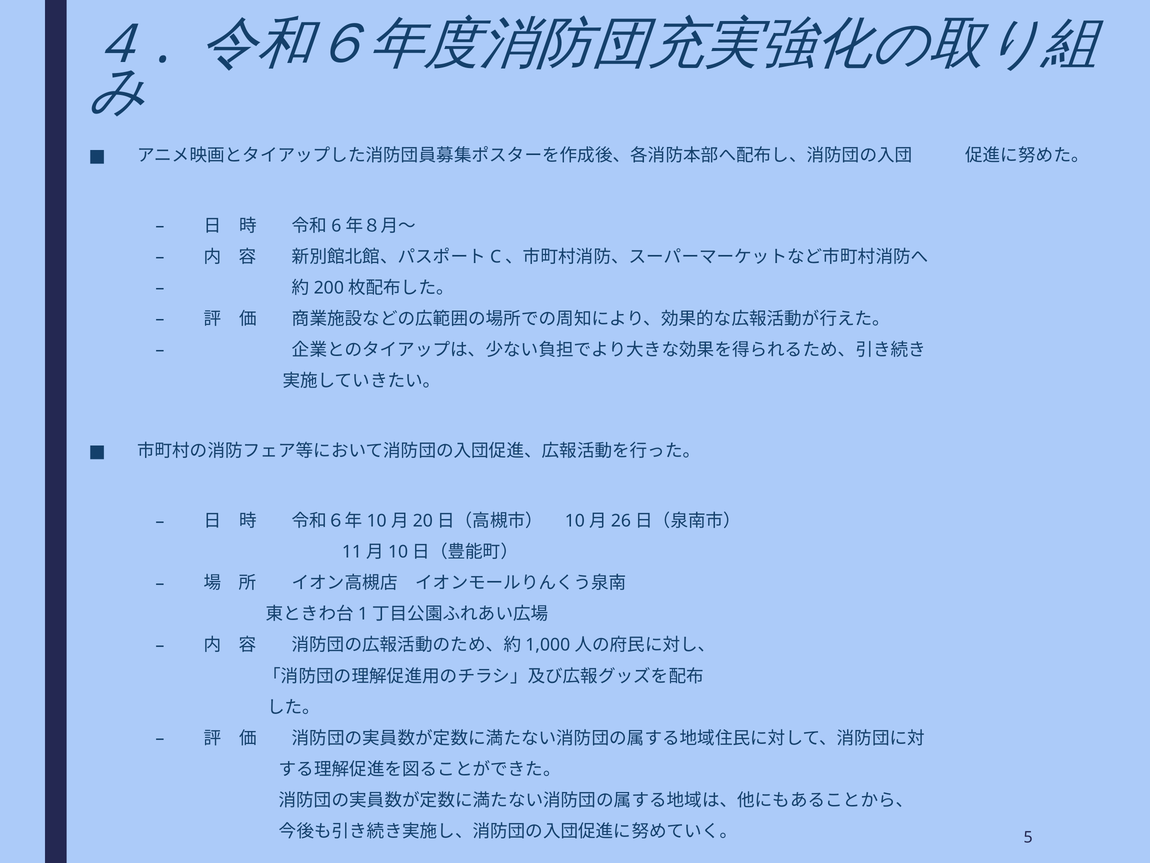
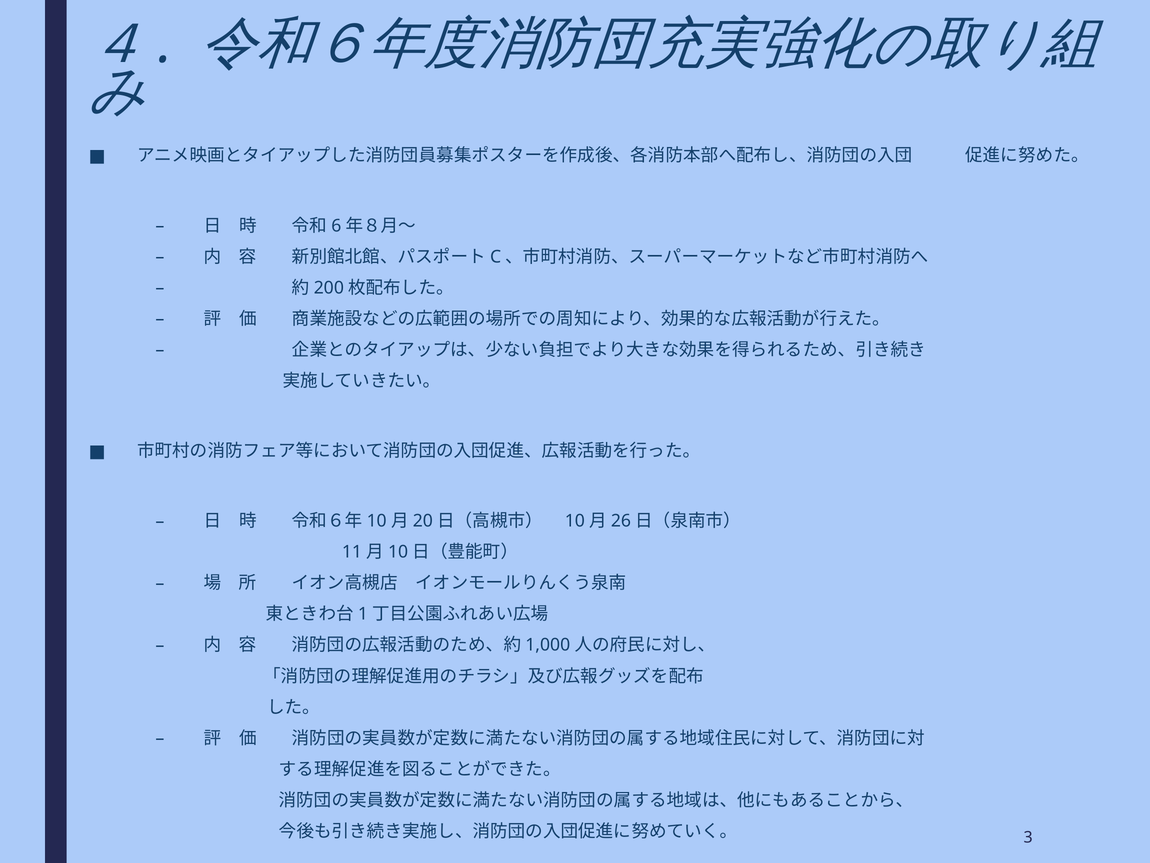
5: 5 -> 3 (1028, 837)
